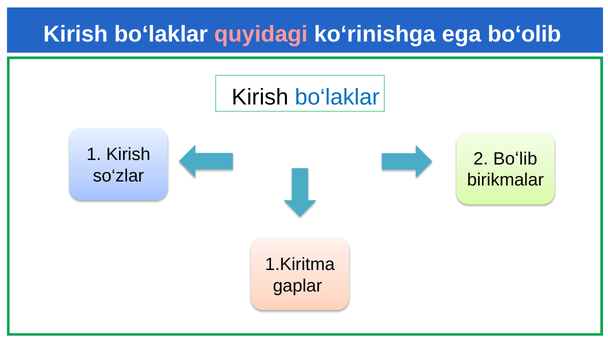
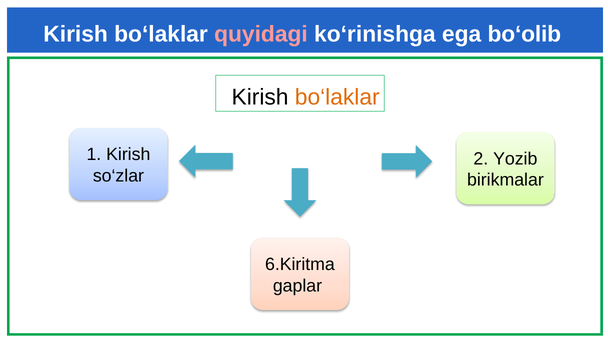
bo‘laklar colour: blue -> orange (337, 97)
Boʻlib: Boʻlib -> Yozib (515, 159)
1.Kiritma: 1.Kiritma -> 6.Kiritma (300, 264)
